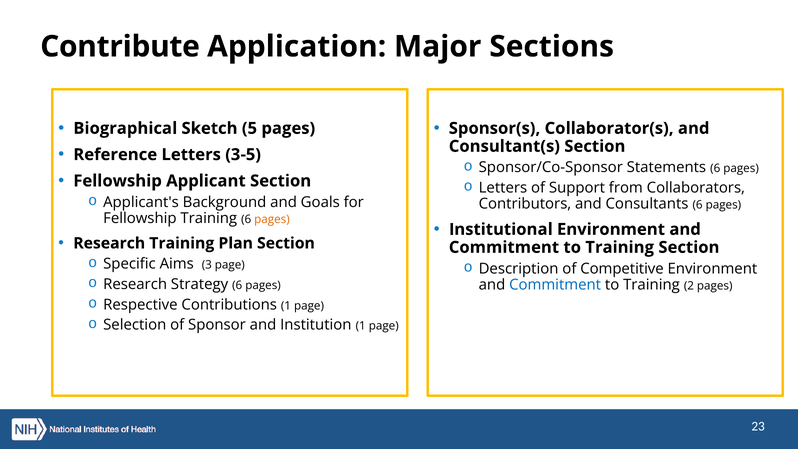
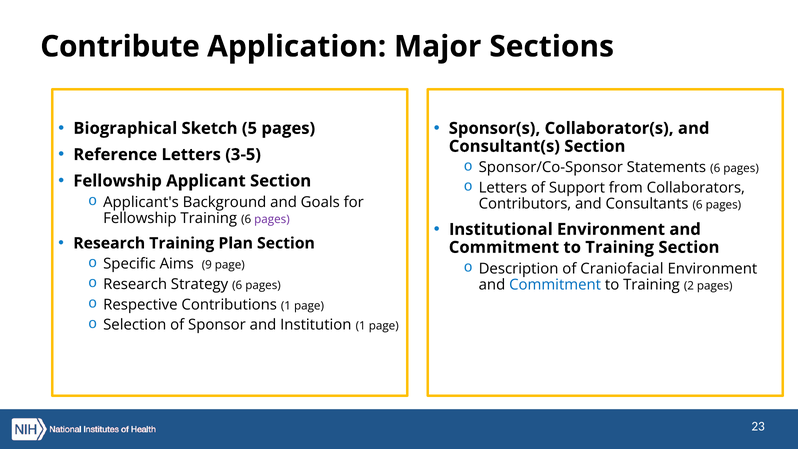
pages colour: orange -> purple (272, 219)
3: 3 -> 9 (207, 265)
Competitive: Competitive -> Craniofacial (622, 268)
